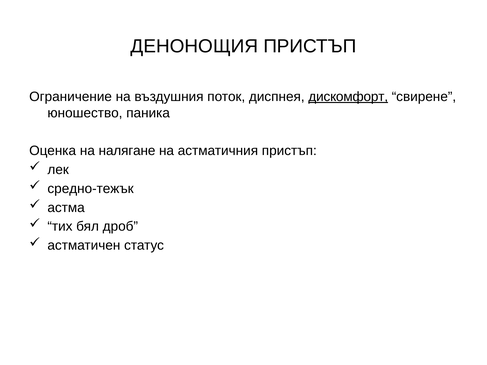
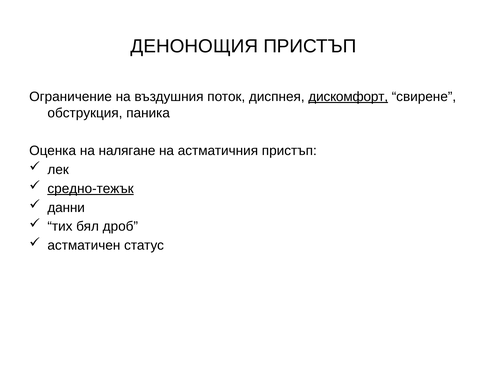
юношество: юношество -> обструкция (85, 113)
средно-тежък underline: none -> present (91, 189)
астма: астма -> данни (66, 208)
